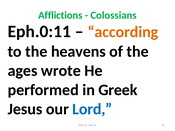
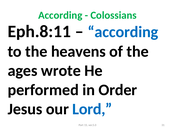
Afflictions: Afflictions -> According (60, 15)
Eph.0:11: Eph.0:11 -> Eph.8:11 (39, 32)
according colour: orange -> blue (123, 32)
Greek: Greek -> Order (118, 90)
